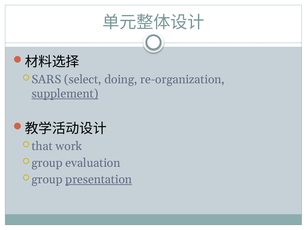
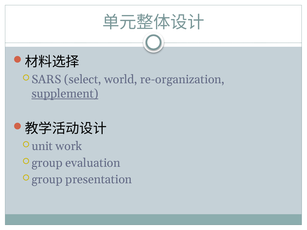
doing: doing -> world (121, 80)
that: that -> unit (42, 146)
presentation underline: present -> none (99, 180)
